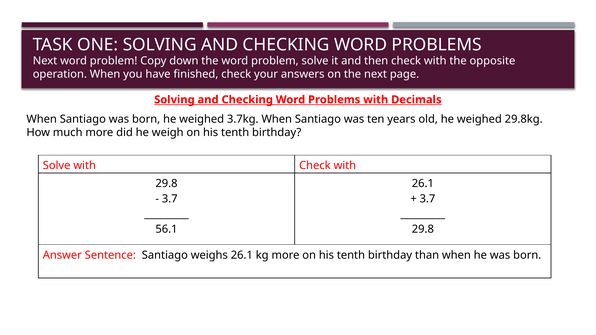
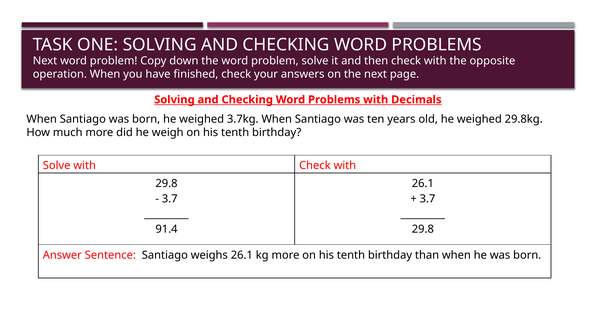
56.1: 56.1 -> 91.4 (167, 229)
